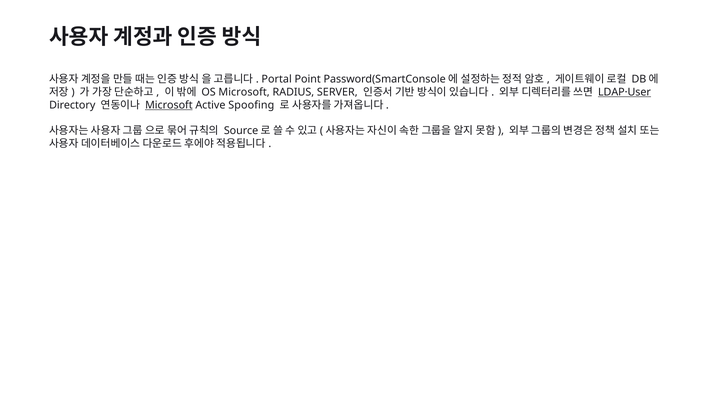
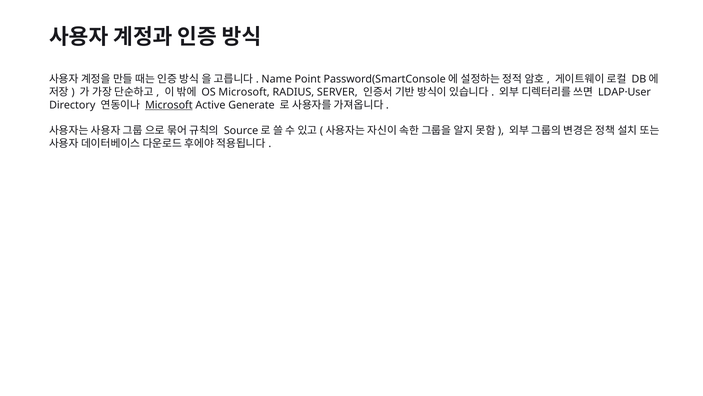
Portal: Portal -> Name (277, 79)
LDAP·User underline: present -> none (624, 92)
Spoofing: Spoofing -> Generate (251, 105)
